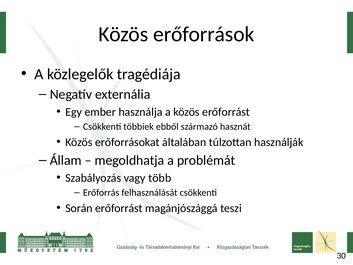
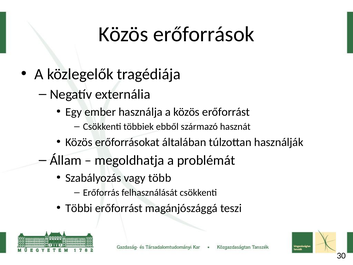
Során: Során -> Többi (79, 208)
